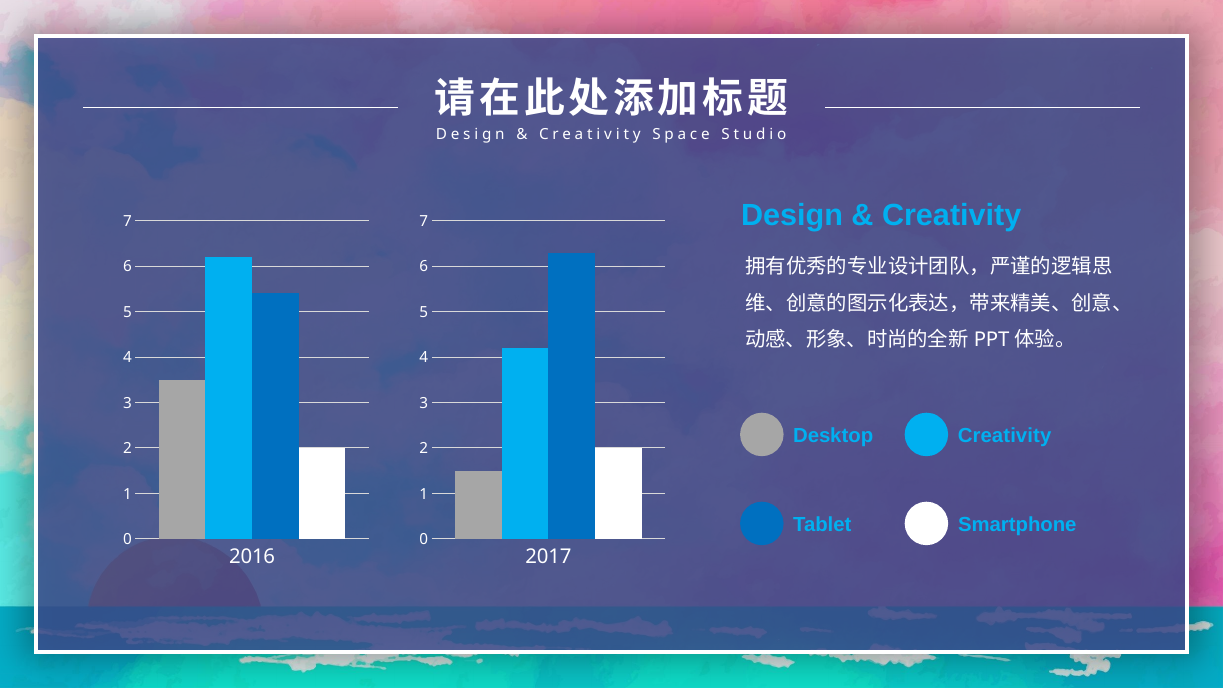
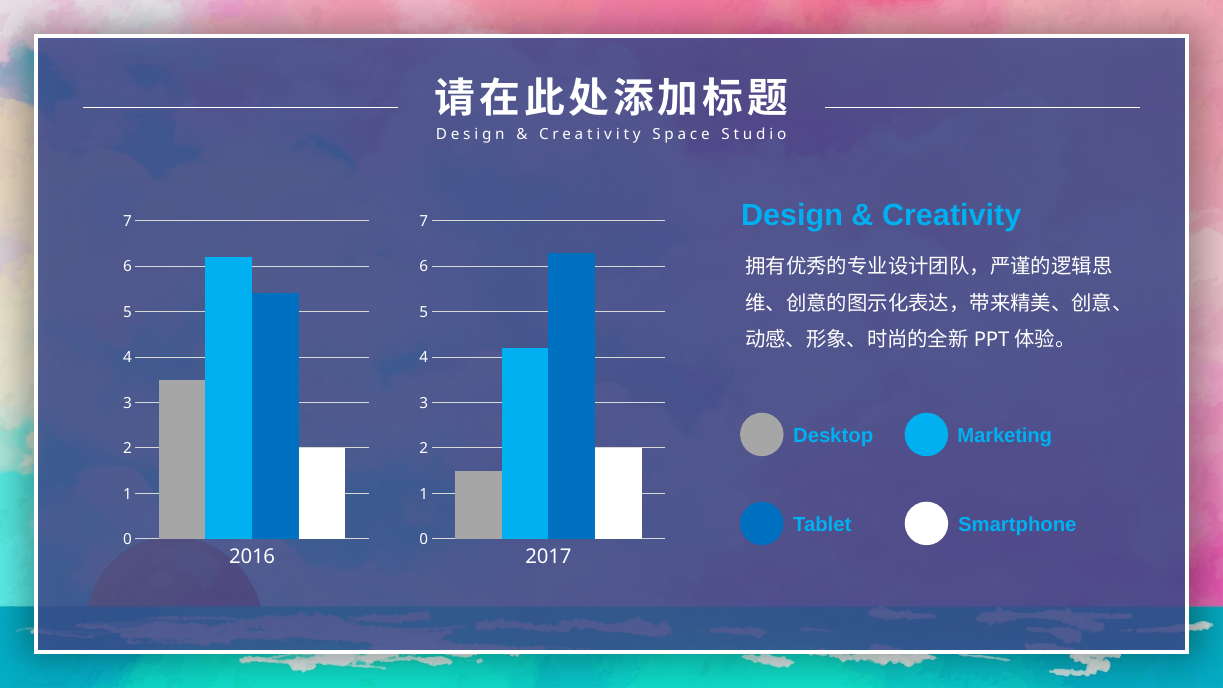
Desktop Creativity: Creativity -> Marketing (1005, 436)
